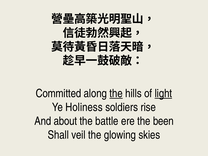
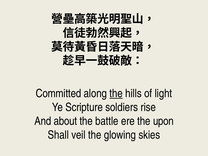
light underline: present -> none (163, 93)
Holiness: Holiness -> Scripture (84, 107)
been: been -> upon (163, 121)
